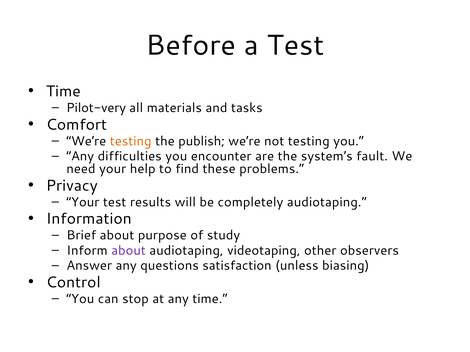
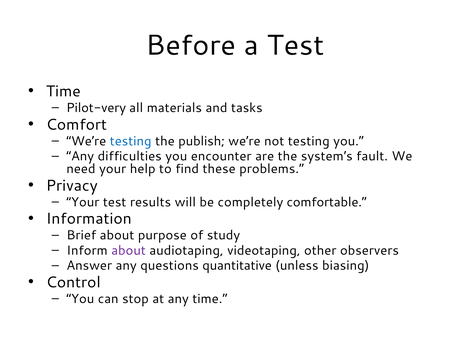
testing colour: orange -> blue (131, 141)
completely audiotaping: audiotaping -> comfortable (324, 202)
satisfaction: satisfaction -> quantitative (237, 266)
